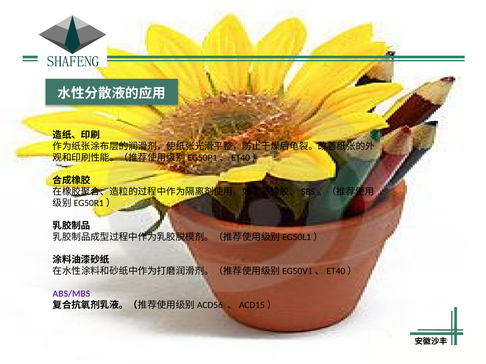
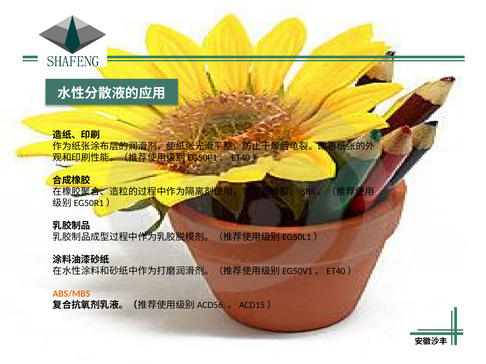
ABS/MBS colour: purple -> orange (71, 294)
